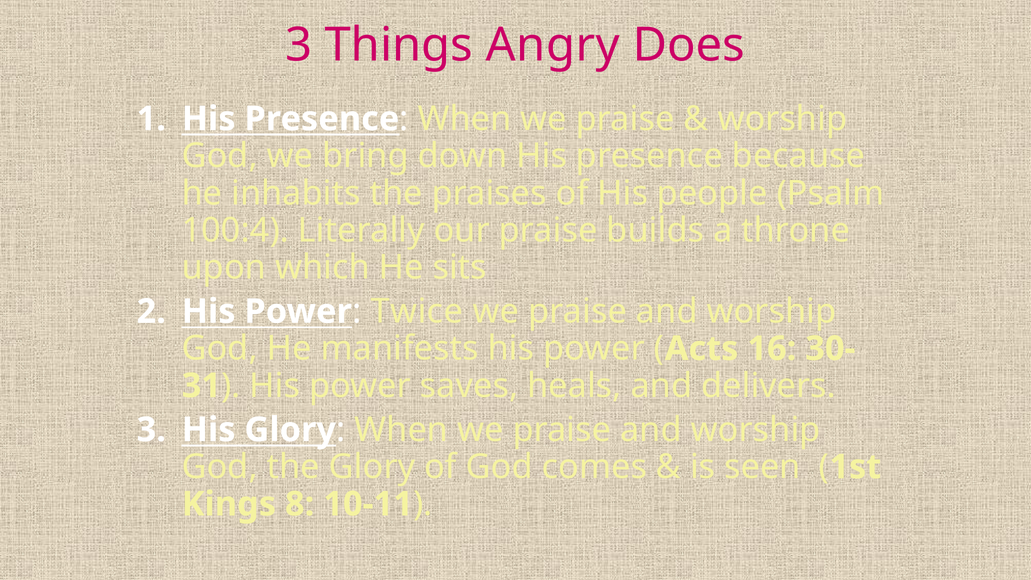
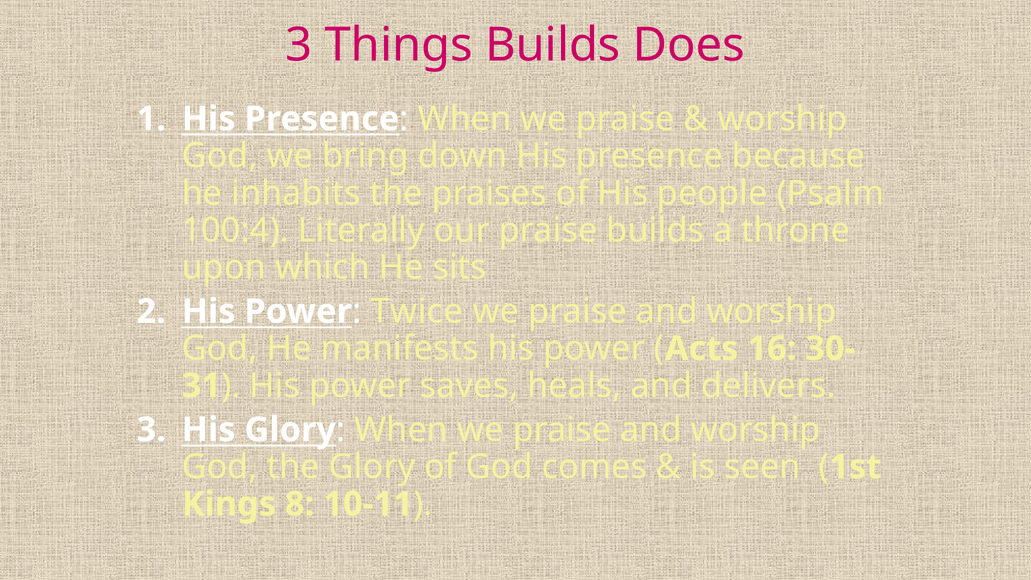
Things Angry: Angry -> Builds (553, 45)
